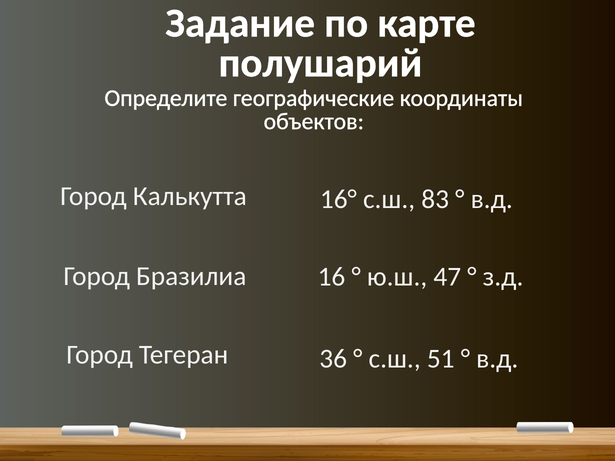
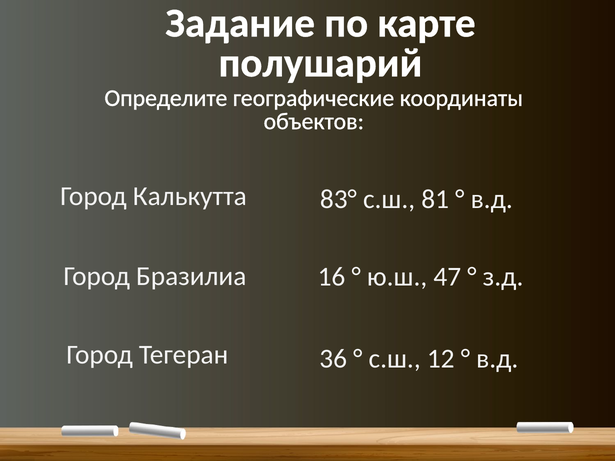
16°: 16° -> 83° (338, 199)
83: 83 -> 81 (435, 199)
51: 51 -> 12 (441, 359)
